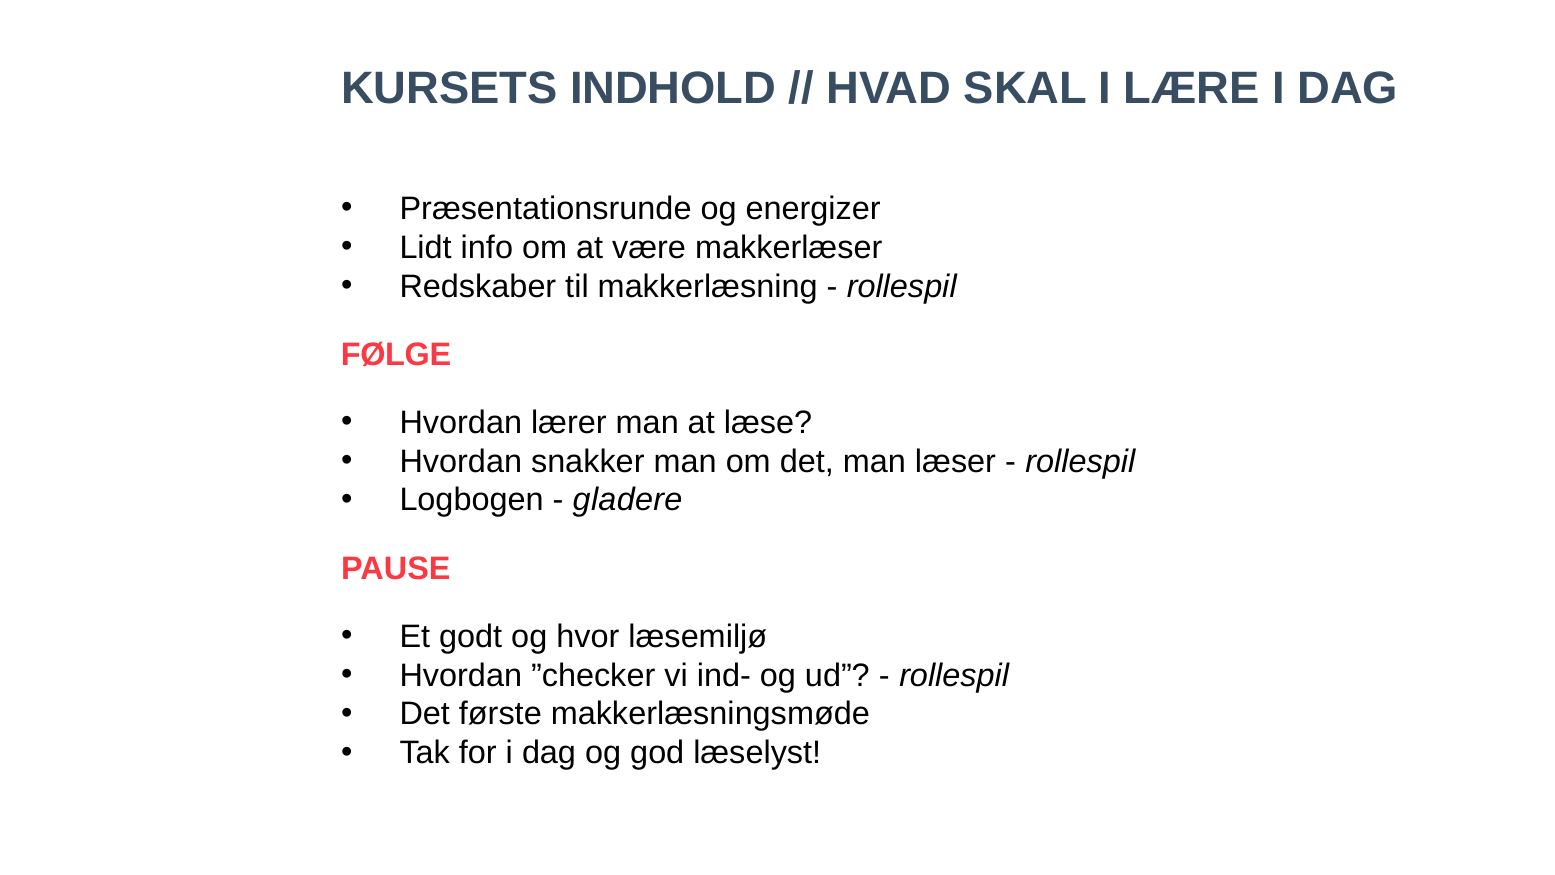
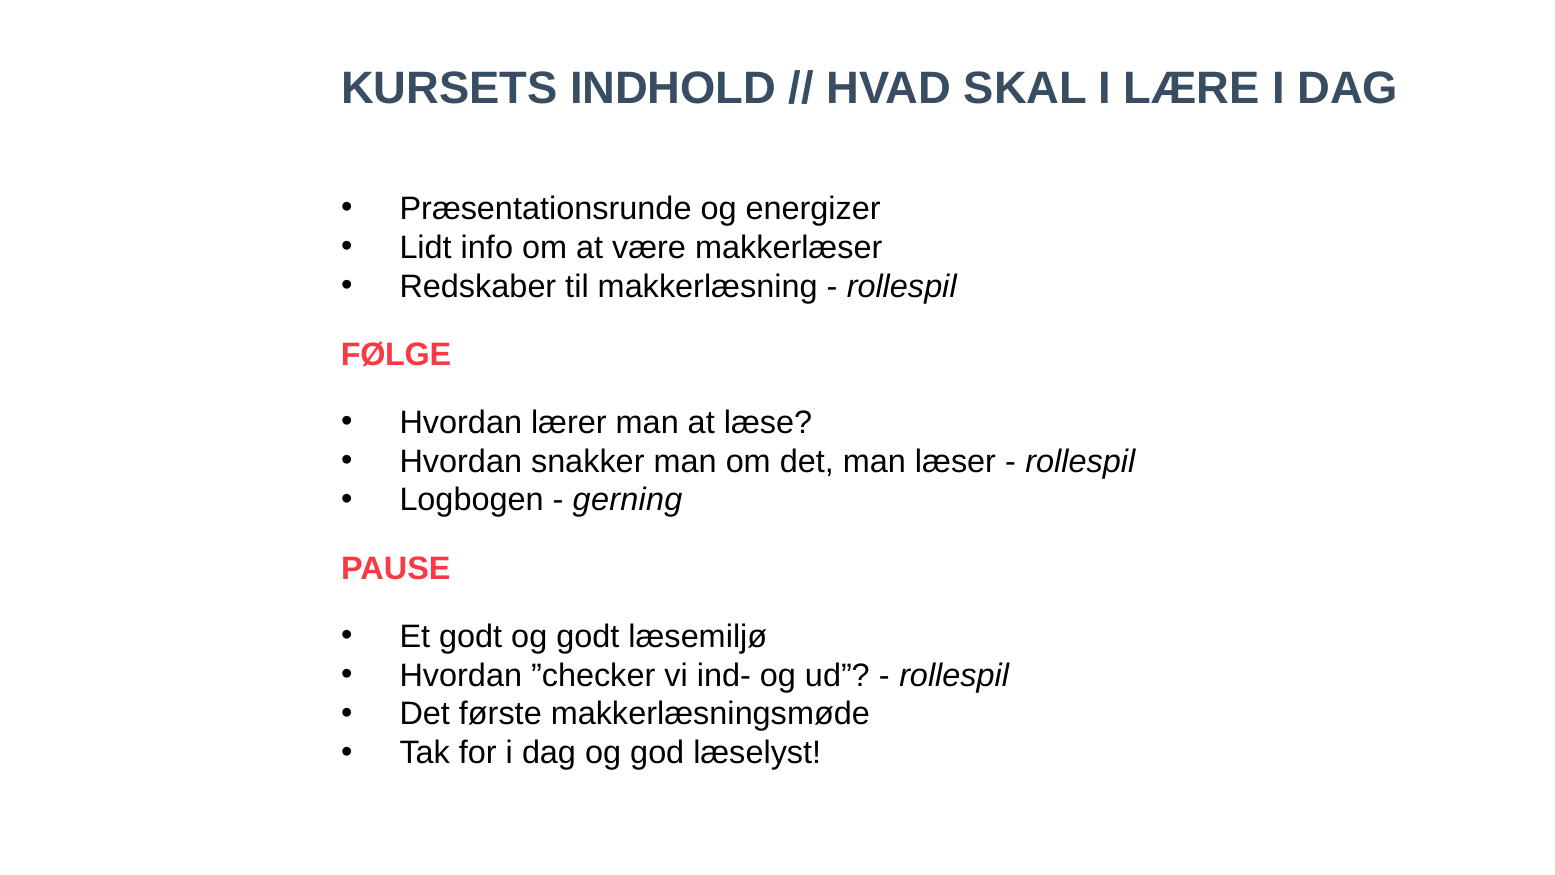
gladere: gladere -> gerning (628, 500)
og hvor: hvor -> godt (588, 636)
